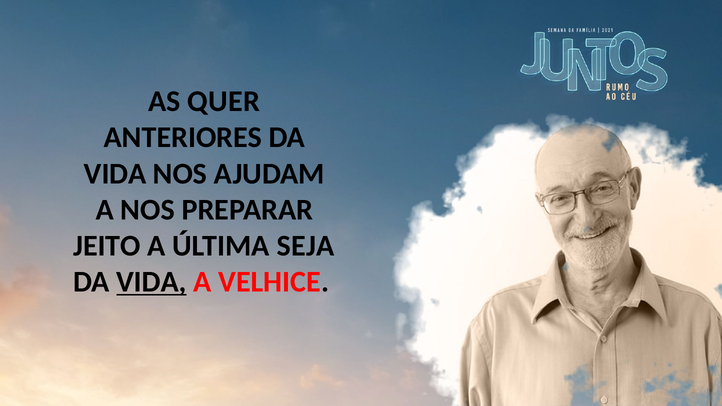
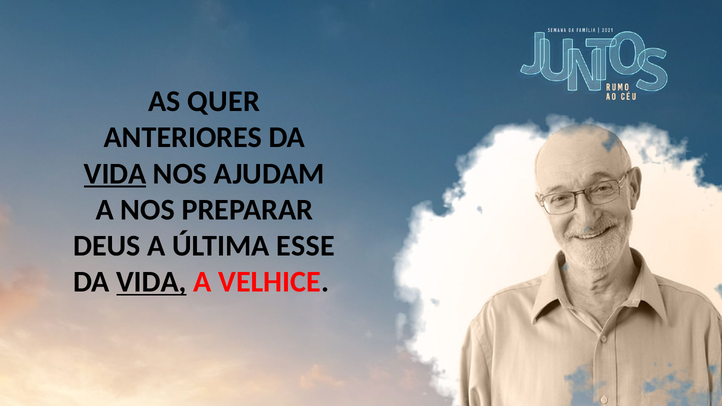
VIDA underline: none -> present (115, 174)
JEITO: JEITO -> DEUS (107, 246)
SEJA: SEJA -> ESSE (306, 246)
